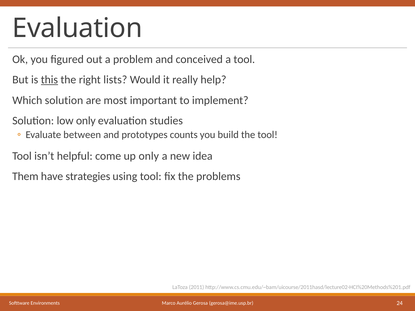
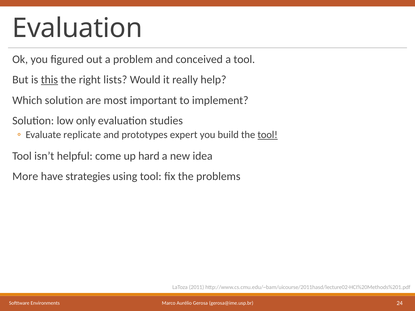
between: between -> replicate (82, 135)
counts: counts -> expert (184, 135)
tool underline: none -> present (268, 135)
up only: only -> hard (149, 156)
Them: Them -> More (25, 177)
